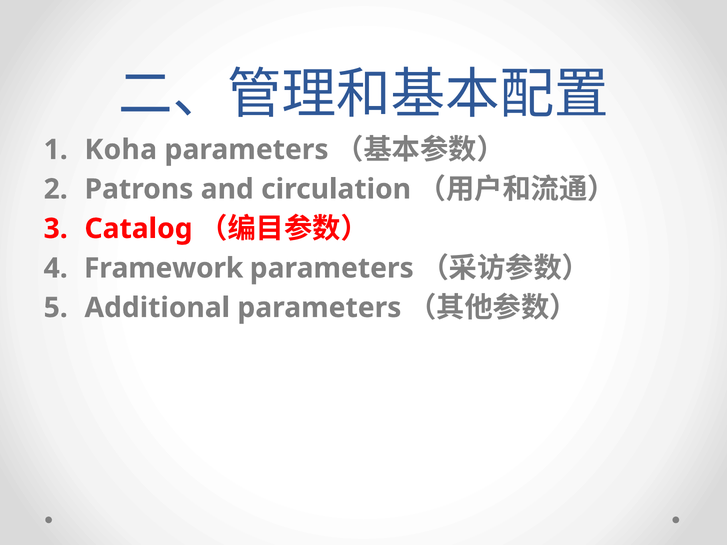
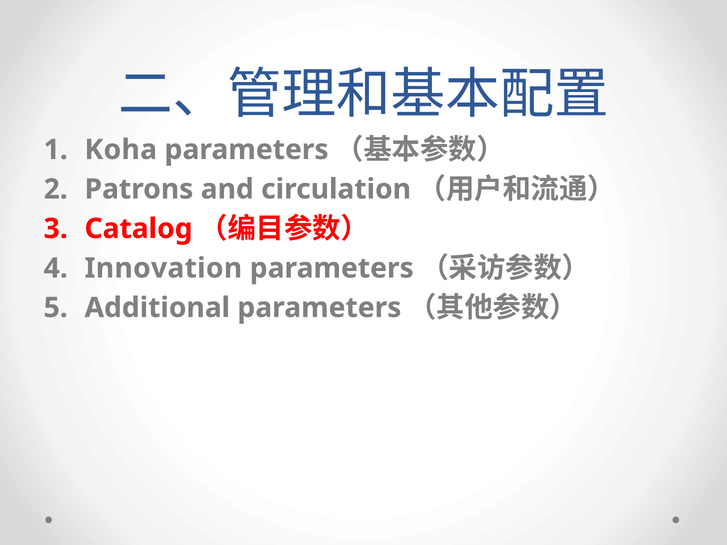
Framework: Framework -> Innovation (163, 268)
